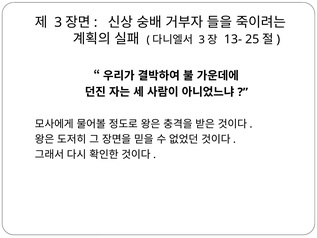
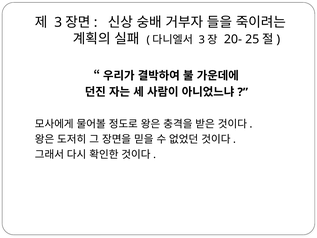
13-: 13- -> 20- (233, 39)
